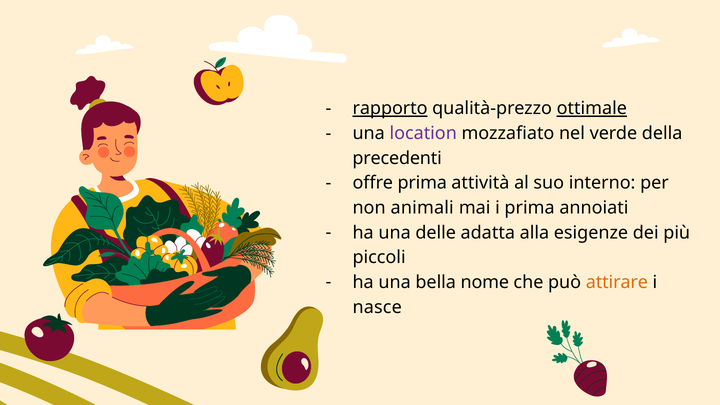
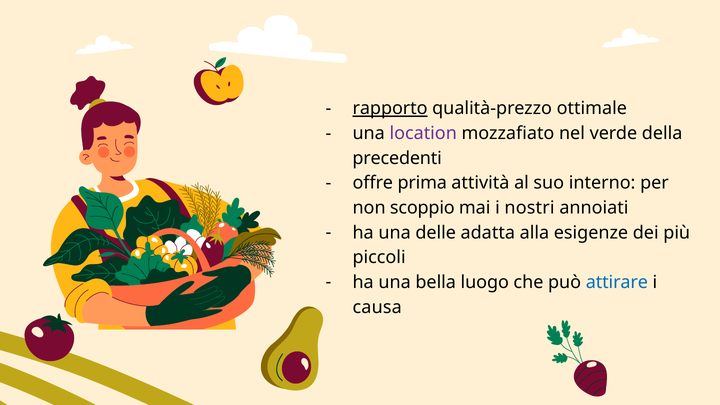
ottimale underline: present -> none (592, 108)
animali: animali -> scoppio (422, 208)
i prima: prima -> nostri (530, 208)
nome: nome -> luogo (485, 282)
attirare colour: orange -> blue (617, 282)
nasce: nasce -> causa (377, 307)
